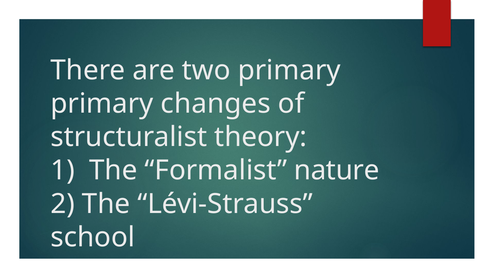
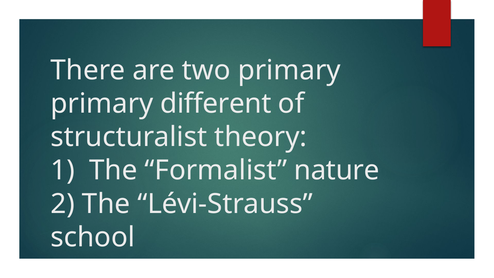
changes: changes -> different (216, 104)
